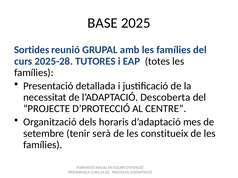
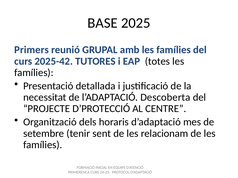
Sortides: Sortides -> Primers (32, 50)
2025-28: 2025-28 -> 2025-42 (54, 61)
serà: serà -> sent (102, 134)
constitueix: constitueix -> relacionam (165, 134)
